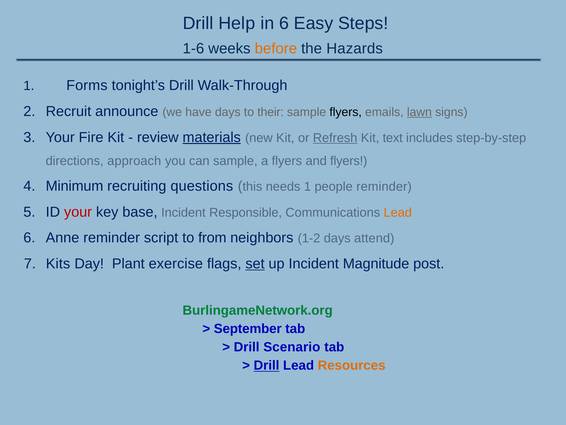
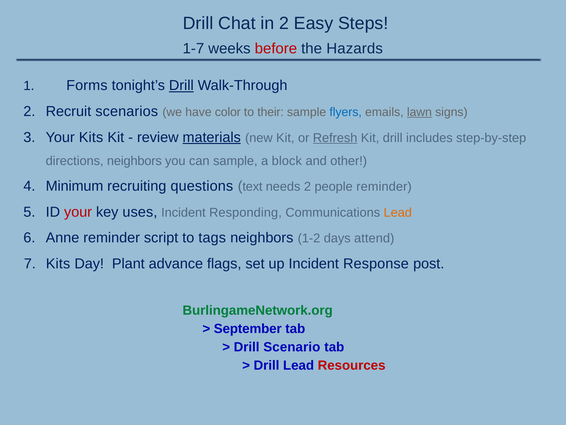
Help: Help -> Chat (237, 23)
in 6: 6 -> 2 (284, 23)
1-6: 1-6 -> 1-7 (193, 49)
before colour: orange -> red (276, 49)
Drill underline: none -> present (181, 85)
announce: announce -> scenarios (127, 111)
have days: days -> color (228, 112)
flyers colour: black -> blue (346, 112)
Your Fire: Fire -> Kits (91, 137)
Kit text: text -> drill (393, 138)
directions approach: approach -> neighbors (134, 161)
a flyers: flyers -> block (287, 161)
and flyers: flyers -> other (349, 161)
this: this -> text (252, 186)
needs 1: 1 -> 2 (307, 186)
base: base -> uses (140, 212)
Responsible: Responsible -> Responding (245, 212)
from: from -> tags (212, 238)
exercise: exercise -> advance (176, 263)
set underline: present -> none (255, 263)
Magnitude: Magnitude -> Response (376, 263)
Drill underline: present -> none (267, 365)
Resources colour: orange -> red (352, 365)
